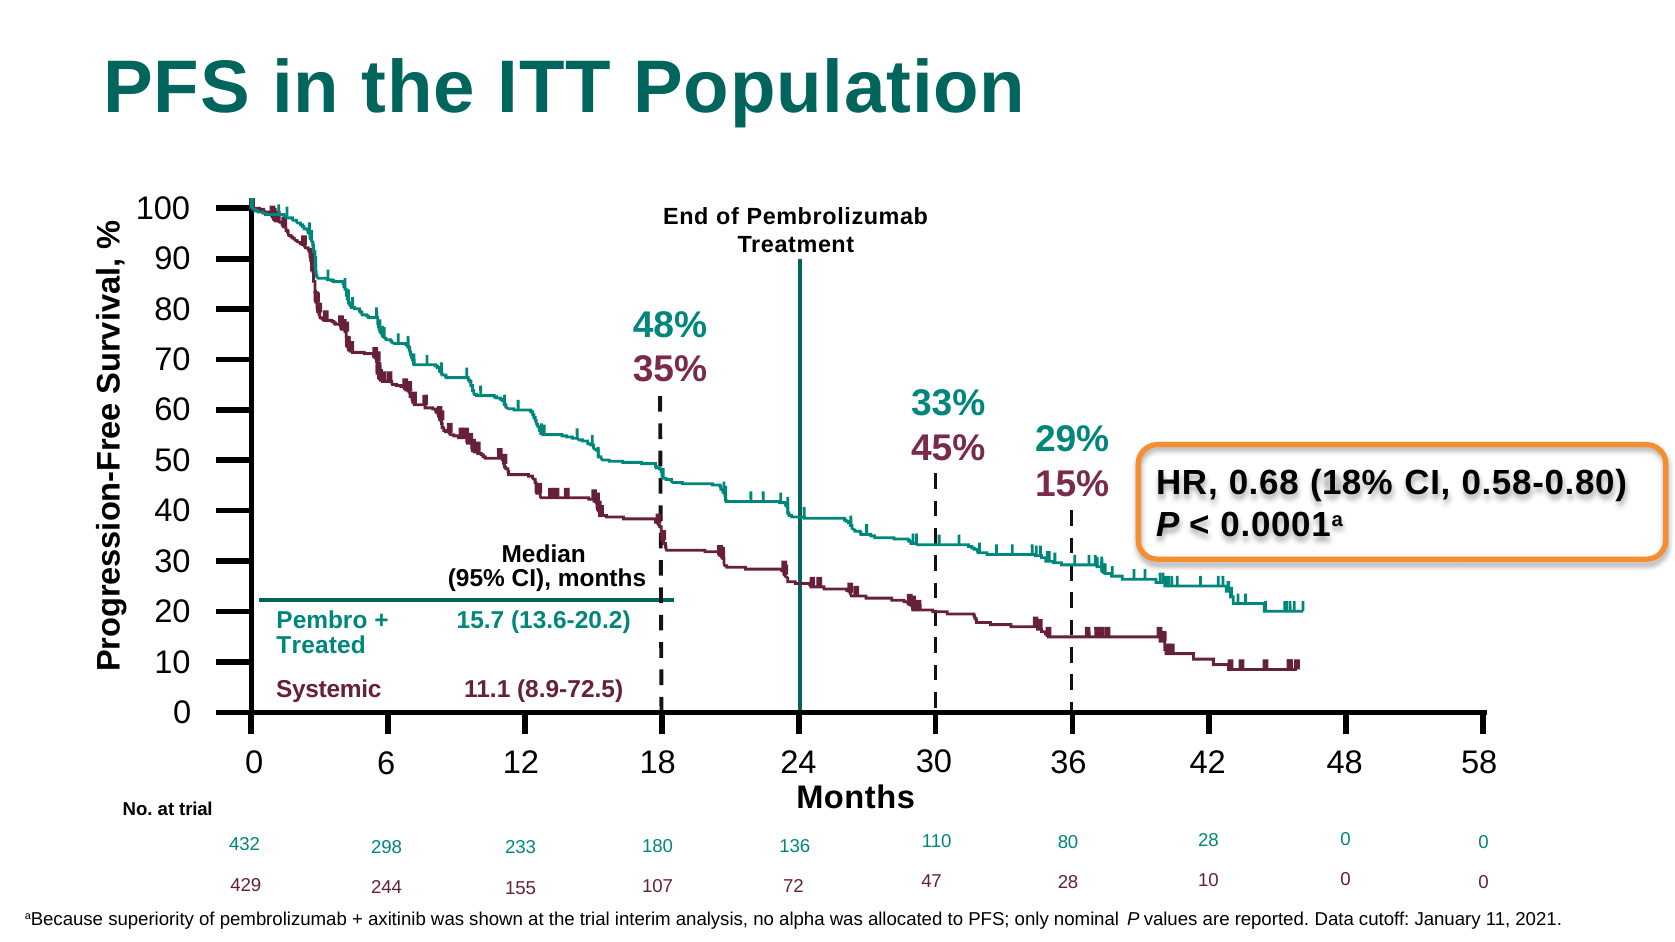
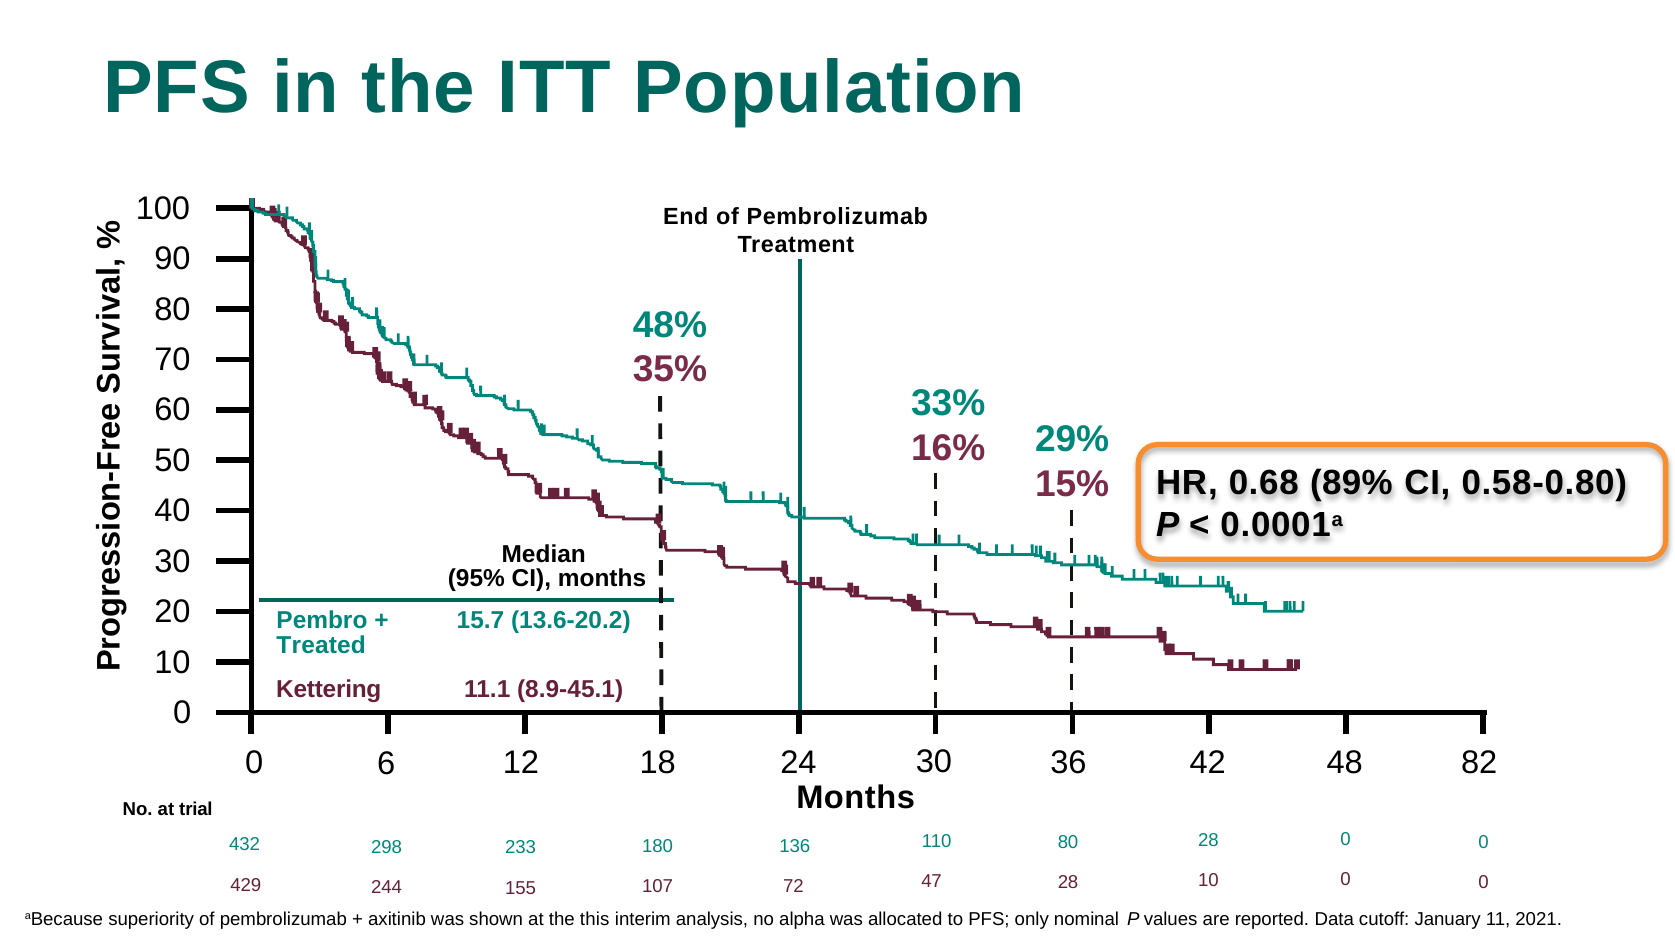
45%: 45% -> 16% (948, 448)
18%: 18% -> 89% (1351, 483)
Systemic: Systemic -> Kettering (329, 690)
8.9-72.5: 8.9-72.5 -> 8.9-45.1 (570, 690)
58: 58 -> 82 (1479, 763)
the trial: trial -> this (595, 919)
